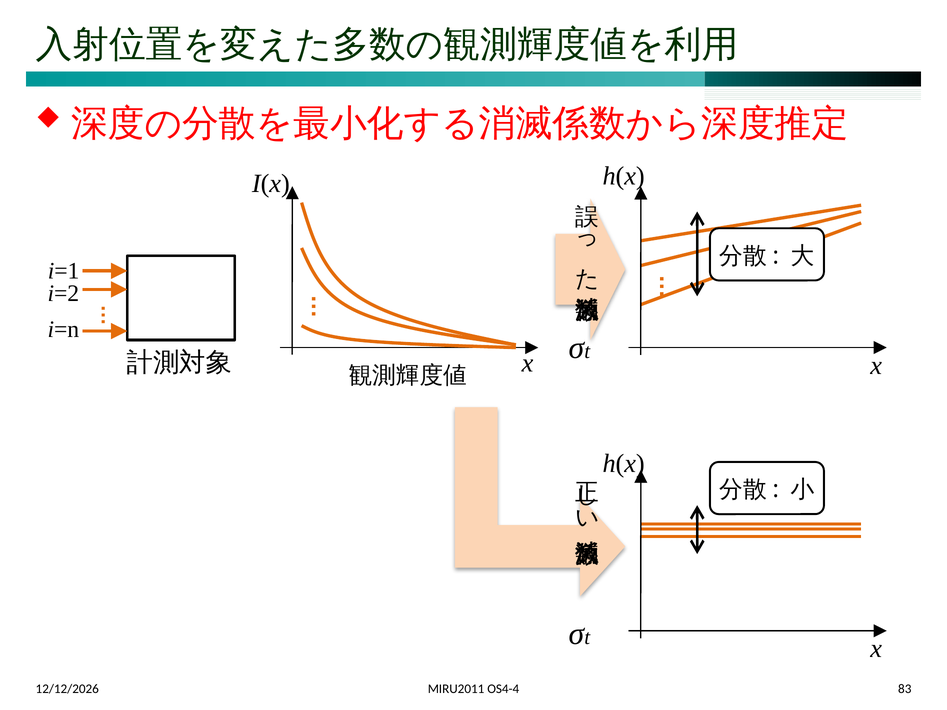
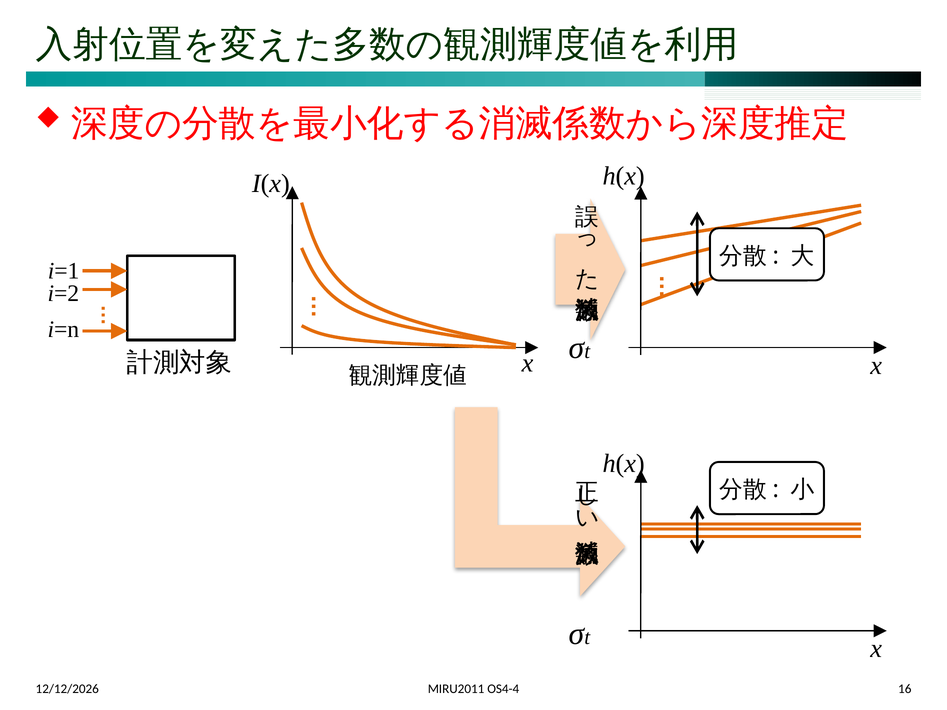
83: 83 -> 16 (905, 689)
